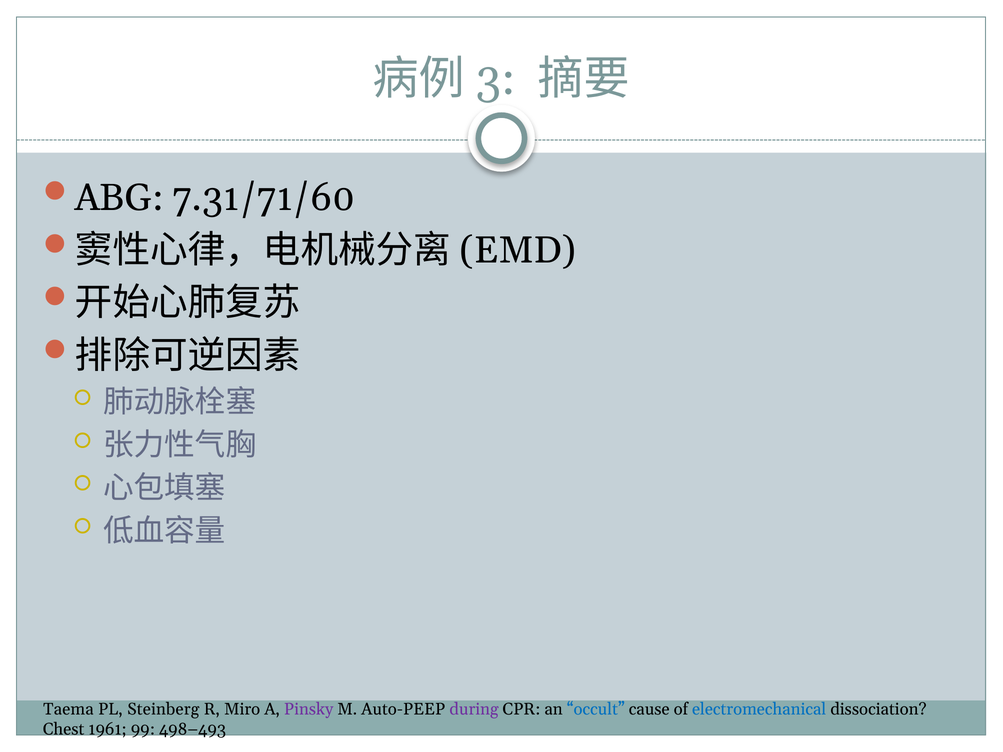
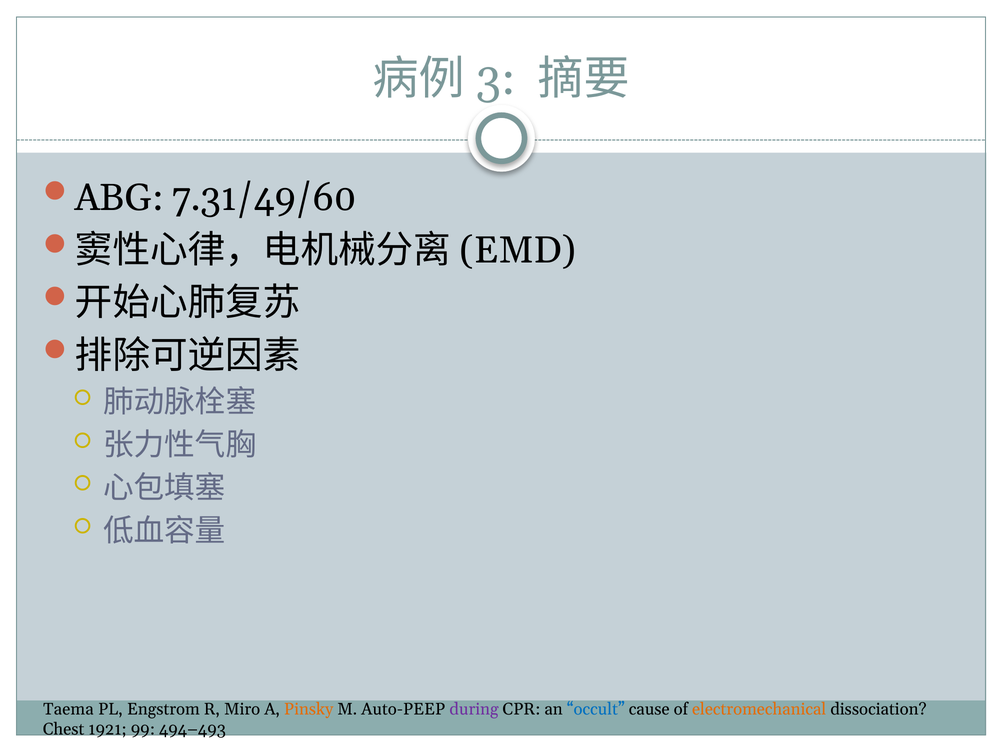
7.31/71/60: 7.31/71/60 -> 7.31/49/60 (264, 198)
Steinberg: Steinberg -> Engstrom (163, 709)
Pinsky colour: purple -> orange (309, 709)
electromechanical colour: blue -> orange (759, 709)
1961: 1961 -> 1921 (108, 729)
498–493: 498–493 -> 494–493 (192, 729)
